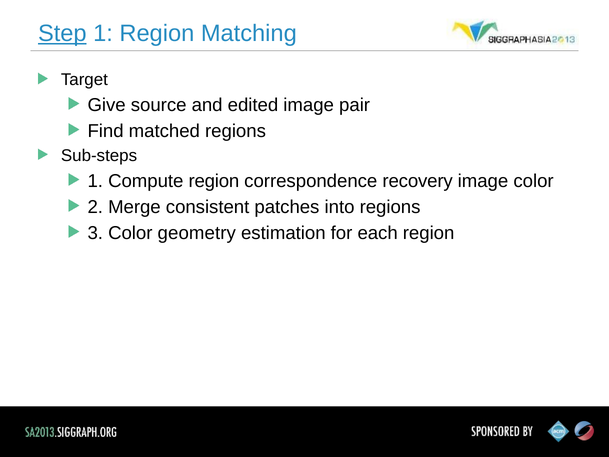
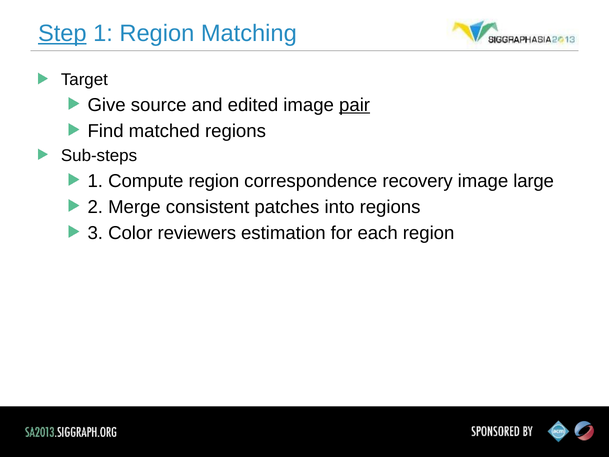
pair underline: none -> present (355, 105)
image color: color -> large (534, 181)
geometry: geometry -> reviewers (197, 233)
